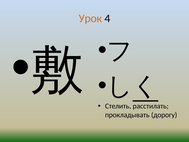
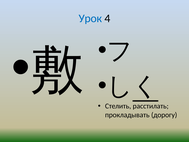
Урок colour: orange -> blue (90, 18)
